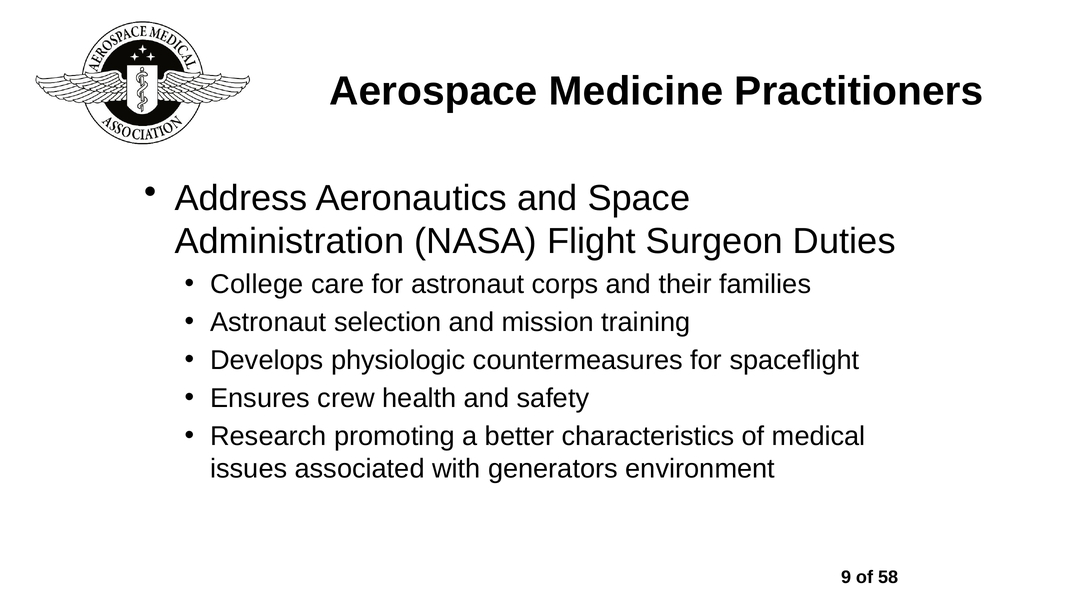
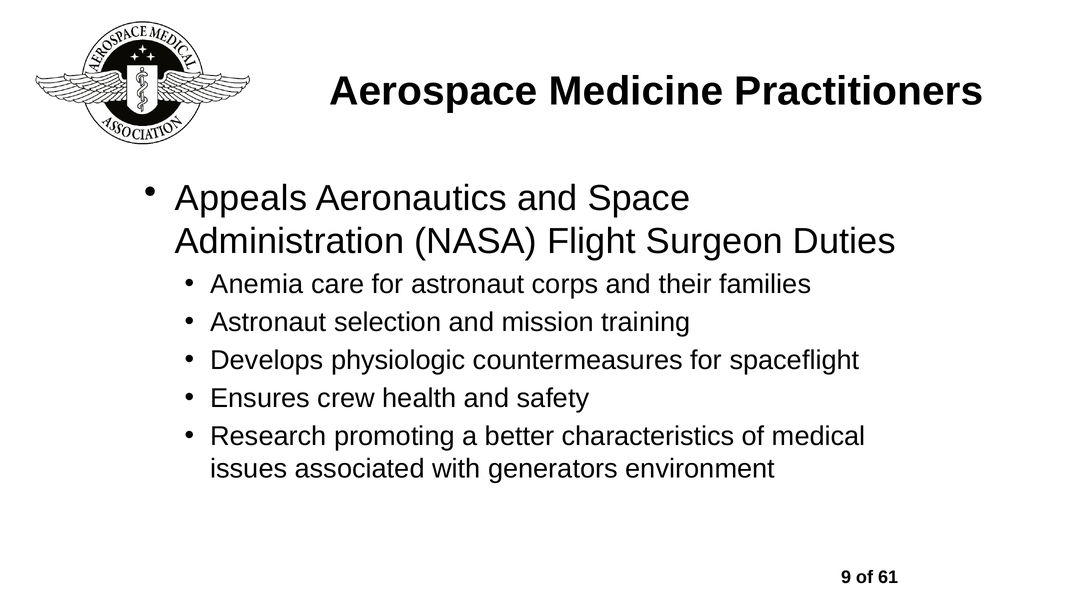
Address: Address -> Appeals (241, 198)
College: College -> Anemia (257, 285)
58: 58 -> 61 (888, 578)
